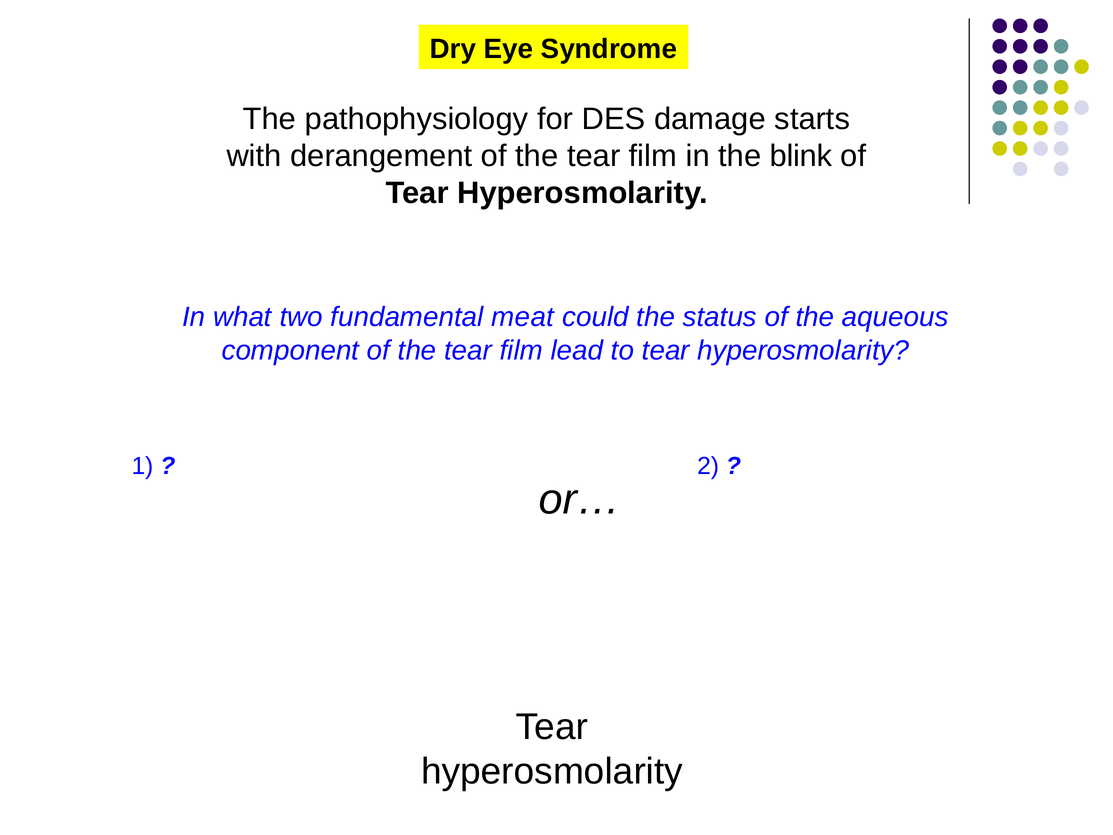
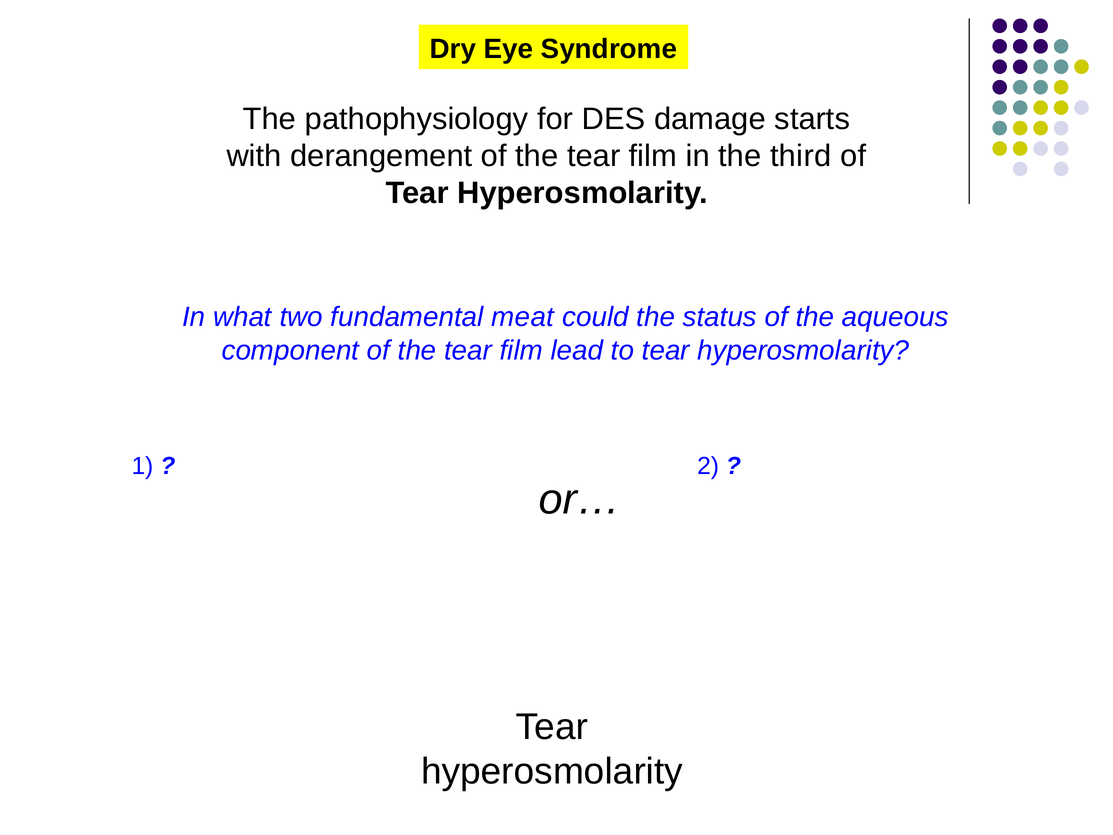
blink: blink -> third (801, 156)
